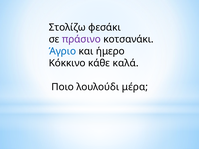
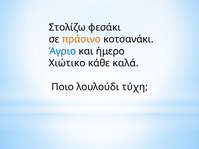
πράσινο colour: purple -> orange (81, 39)
Κόκκινο: Κόκκινο -> Χιώτικο (67, 63)
μέρα: μέρα -> τύχη (135, 87)
